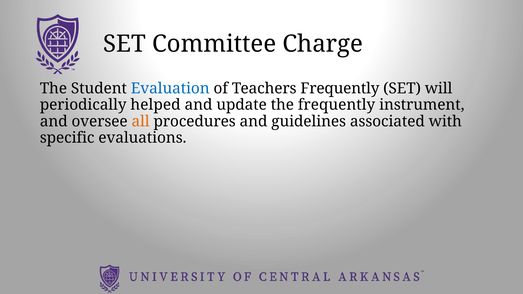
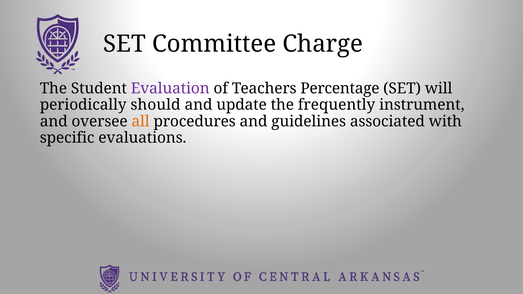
Evaluation colour: blue -> purple (170, 88)
Teachers Frequently: Frequently -> Percentage (340, 88)
helped: helped -> should (156, 105)
